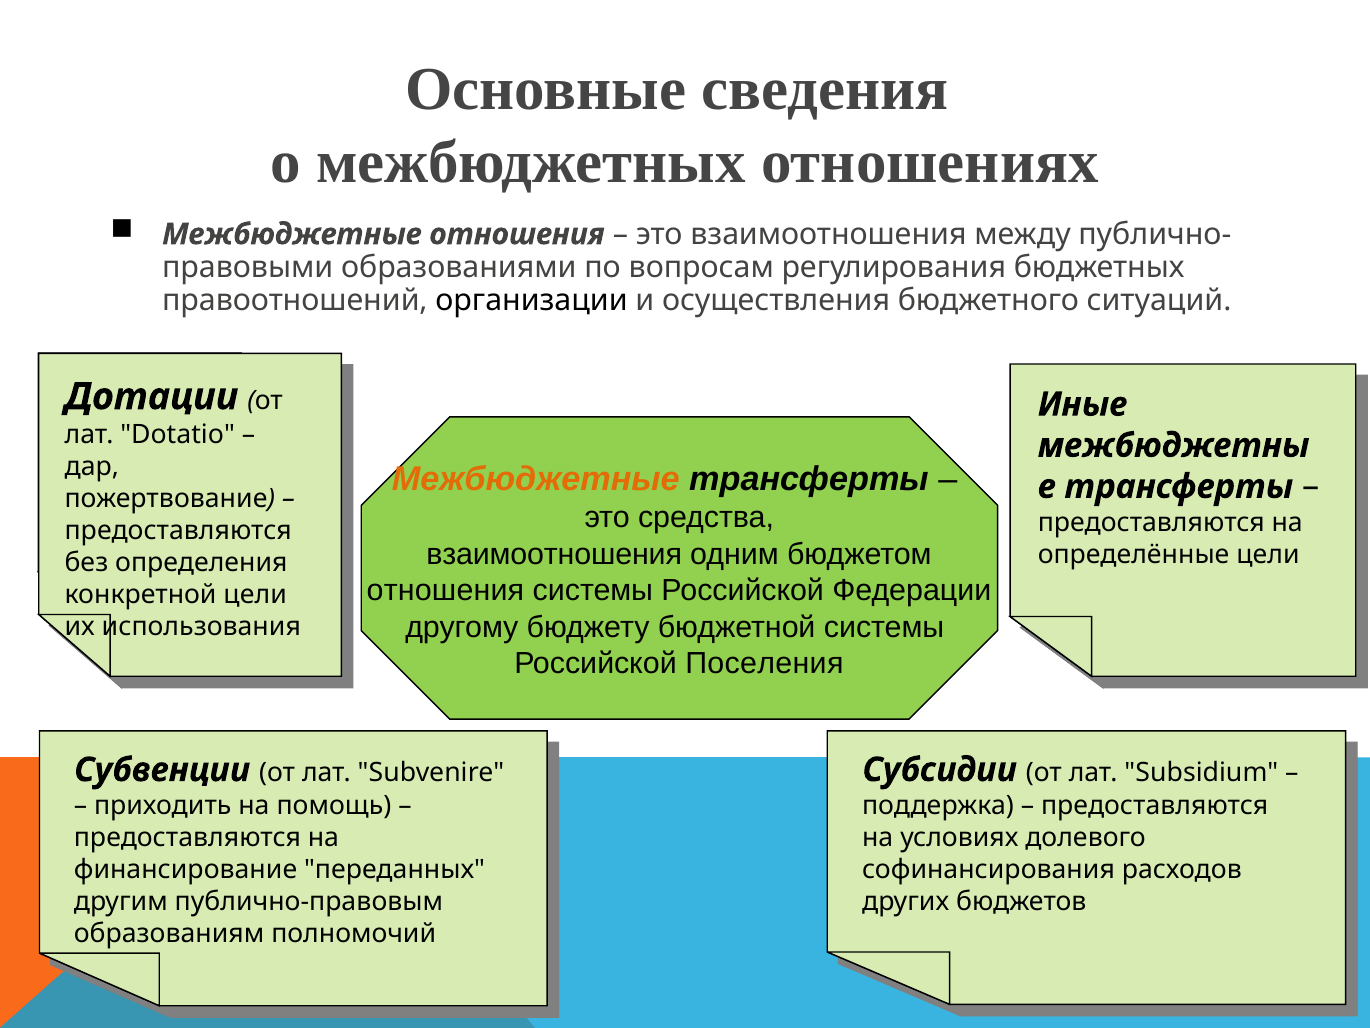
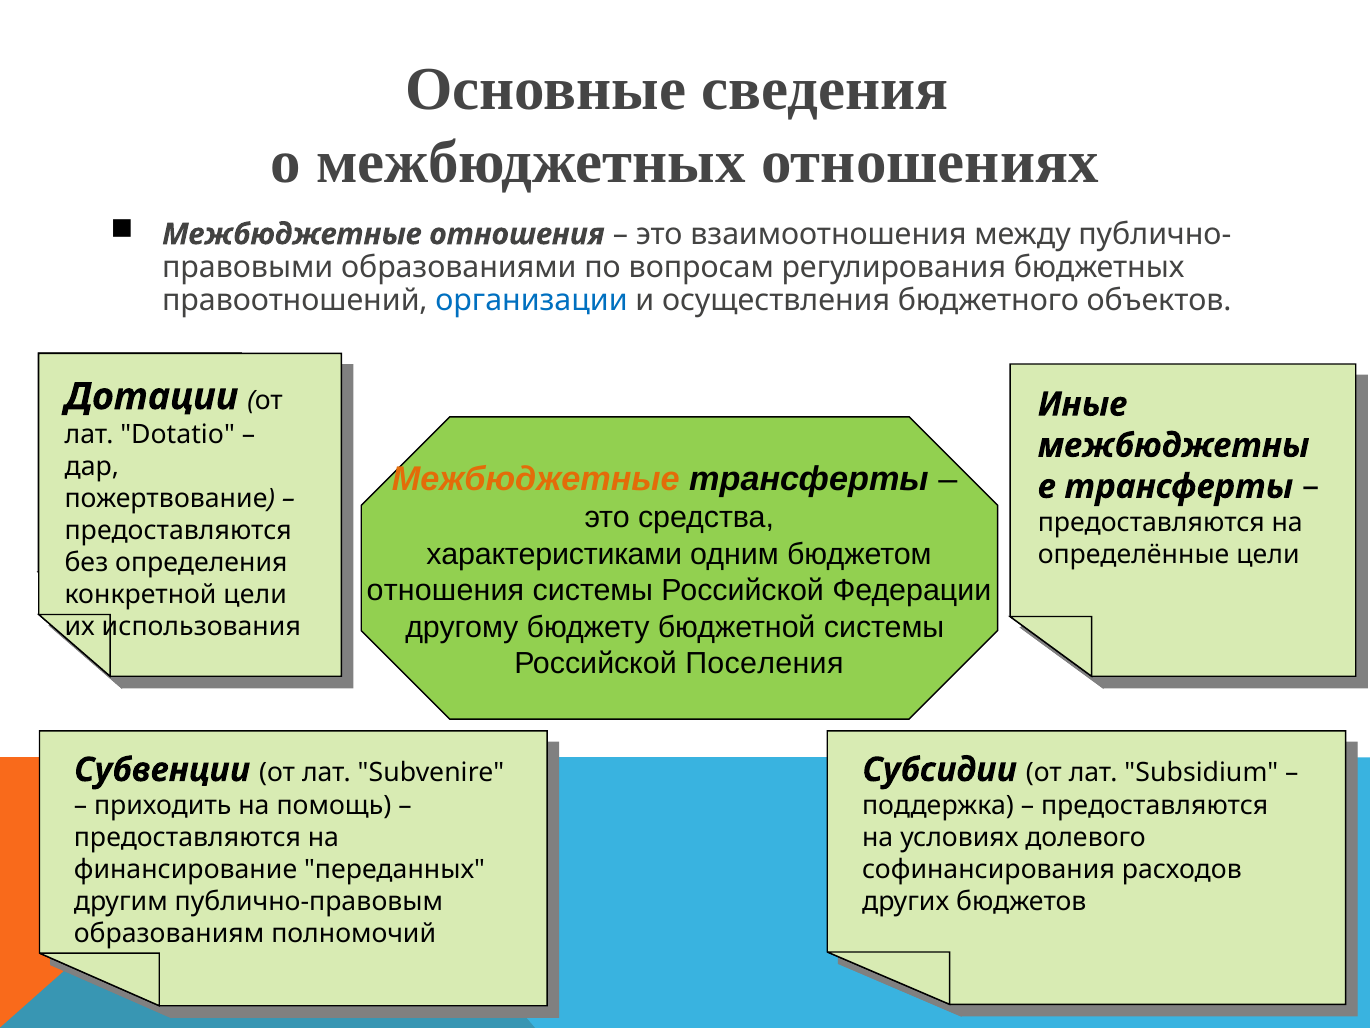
организации colour: black -> blue (532, 300)
ситуаций: ситуаций -> объектов (1159, 300)
взаимоотношения: взаимоотношения -> характеристиками (554, 554)
